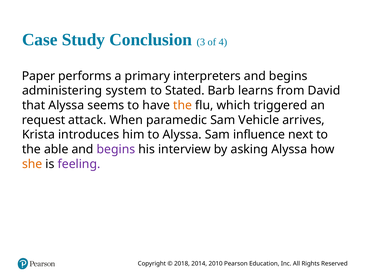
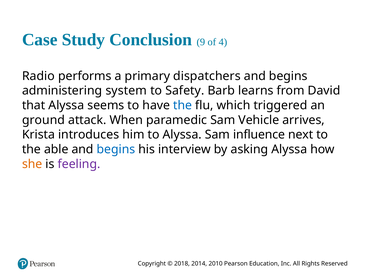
3: 3 -> 9 (201, 42)
Paper: Paper -> Radio (38, 76)
interpreters: interpreters -> dispatchers (207, 76)
Stated: Stated -> Safety (185, 91)
the colour: orange -> blue (183, 105)
request: request -> ground (43, 120)
begins colour: purple -> blue (116, 149)
